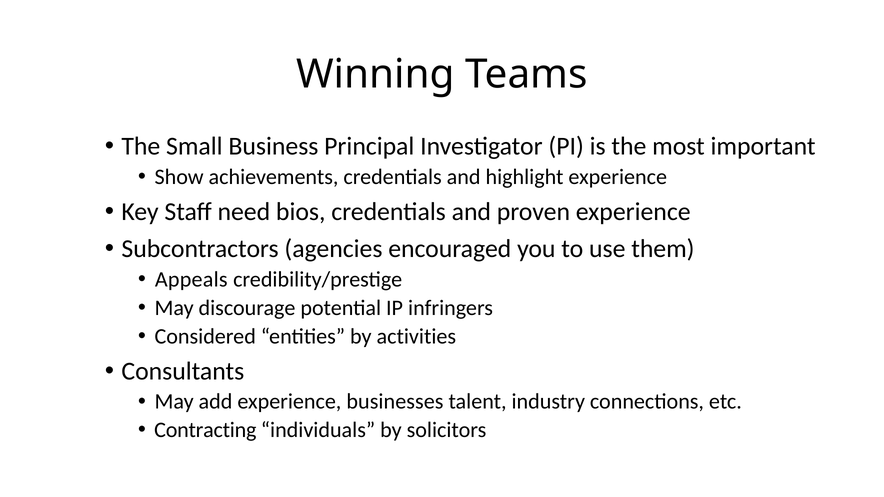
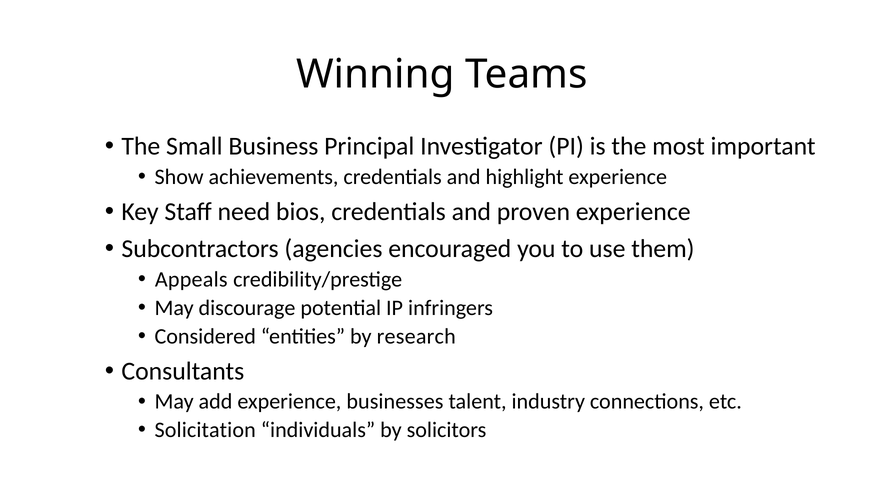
activities: activities -> research (416, 336)
Contracting: Contracting -> Solicitation (205, 430)
